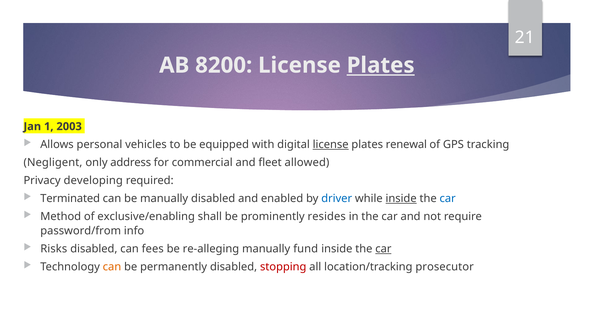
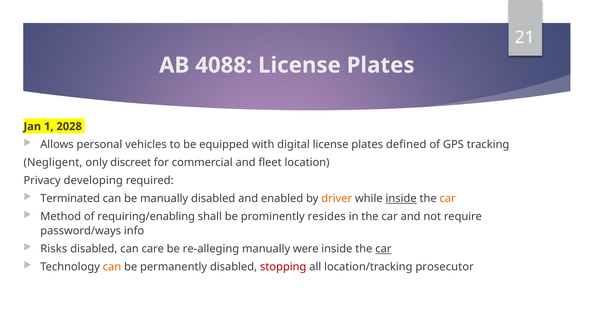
8200: 8200 -> 4088 (224, 65)
Plates underline: present -> none (381, 65)
2003: 2003 -> 2028 (69, 127)
license underline: present -> none (331, 145)
renewal: renewal -> defined (406, 145)
address: address -> discreet (131, 163)
allowed: allowed -> location (307, 163)
driver colour: blue -> orange (337, 199)
car colour: blue -> orange (448, 199)
exclusive/enabling: exclusive/enabling -> requiring/enabling (146, 217)
password/from: password/from -> password/ways (81, 231)
fees: fees -> care (153, 249)
fund: fund -> were (306, 249)
